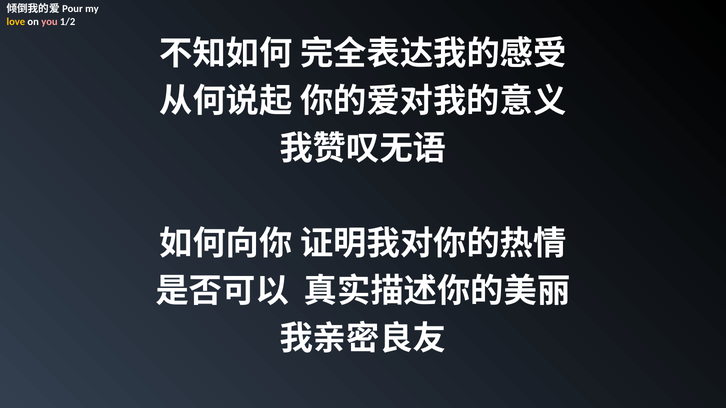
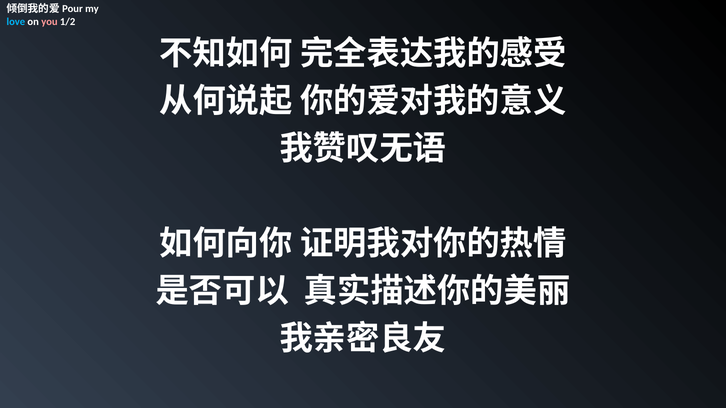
love colour: yellow -> light blue (16, 22)
